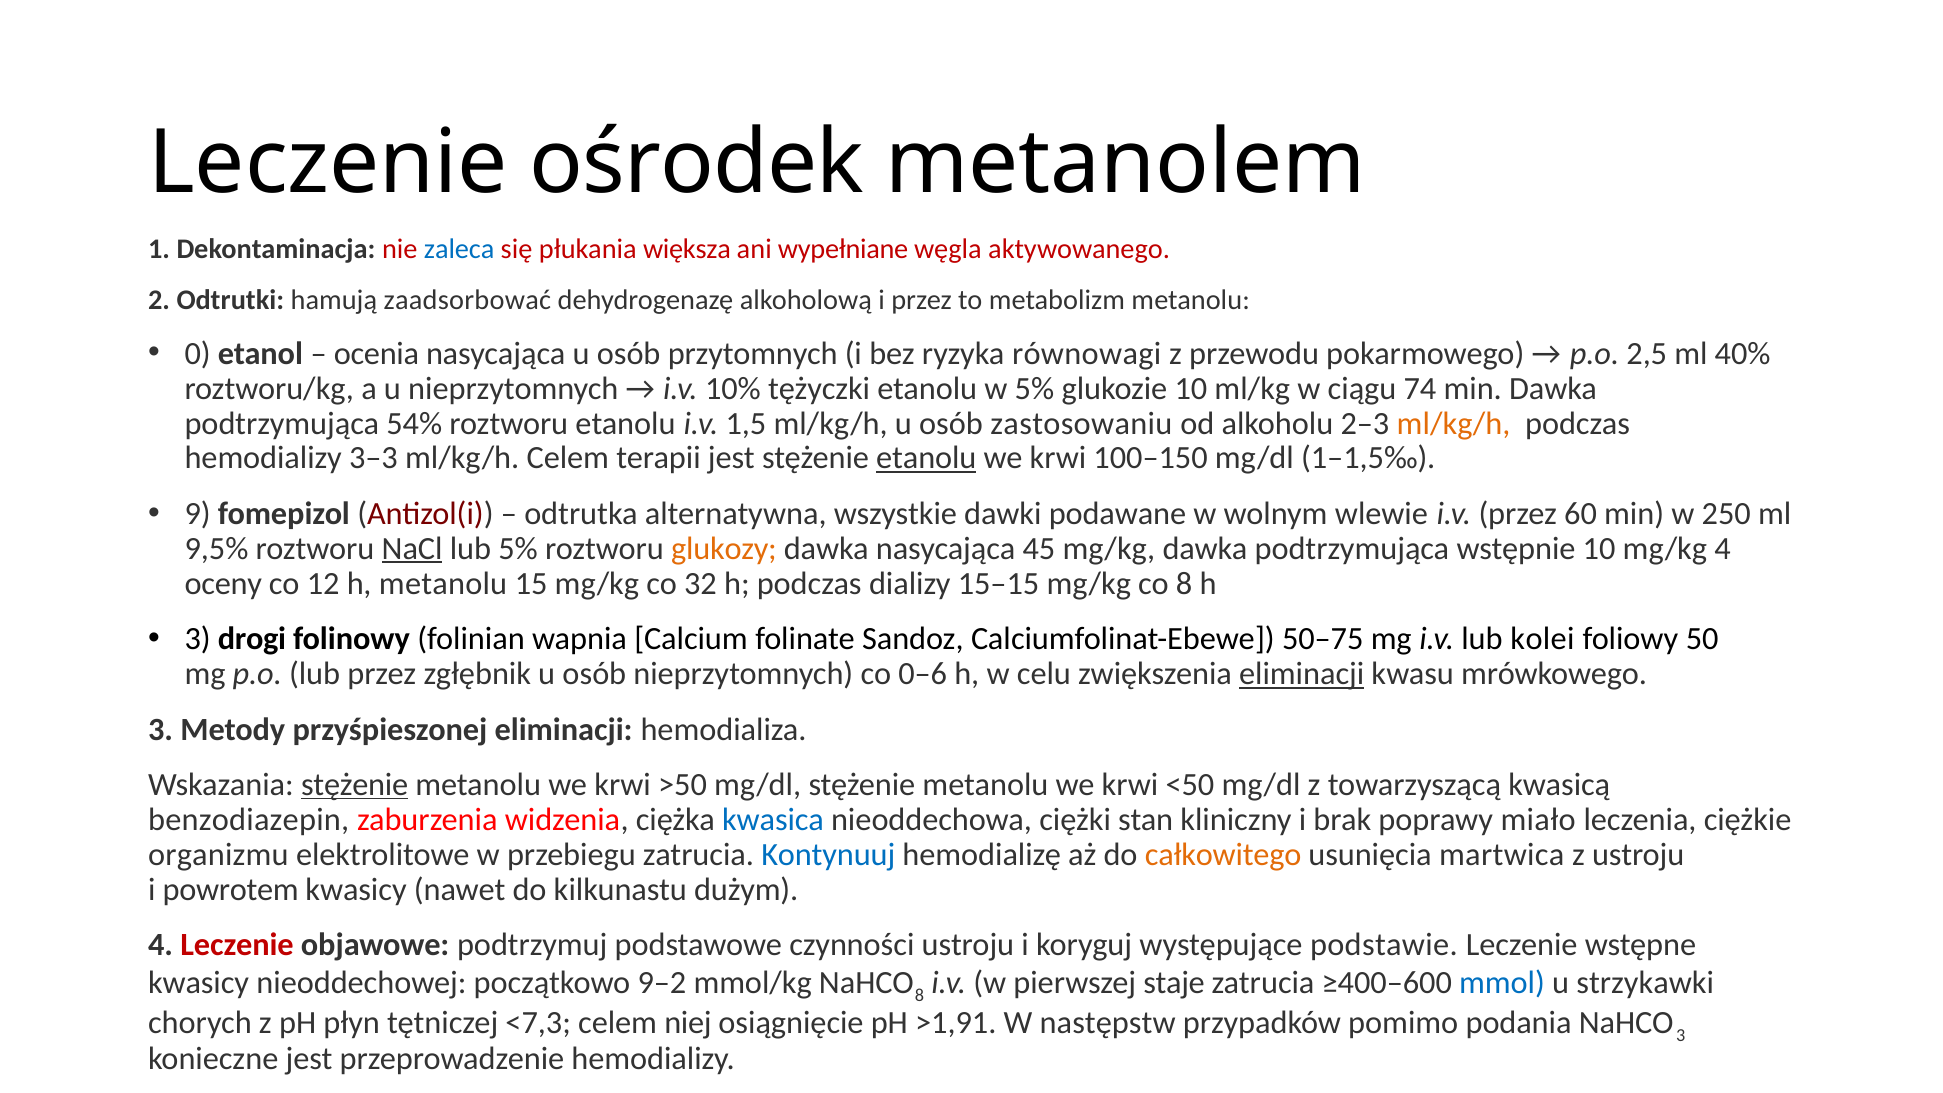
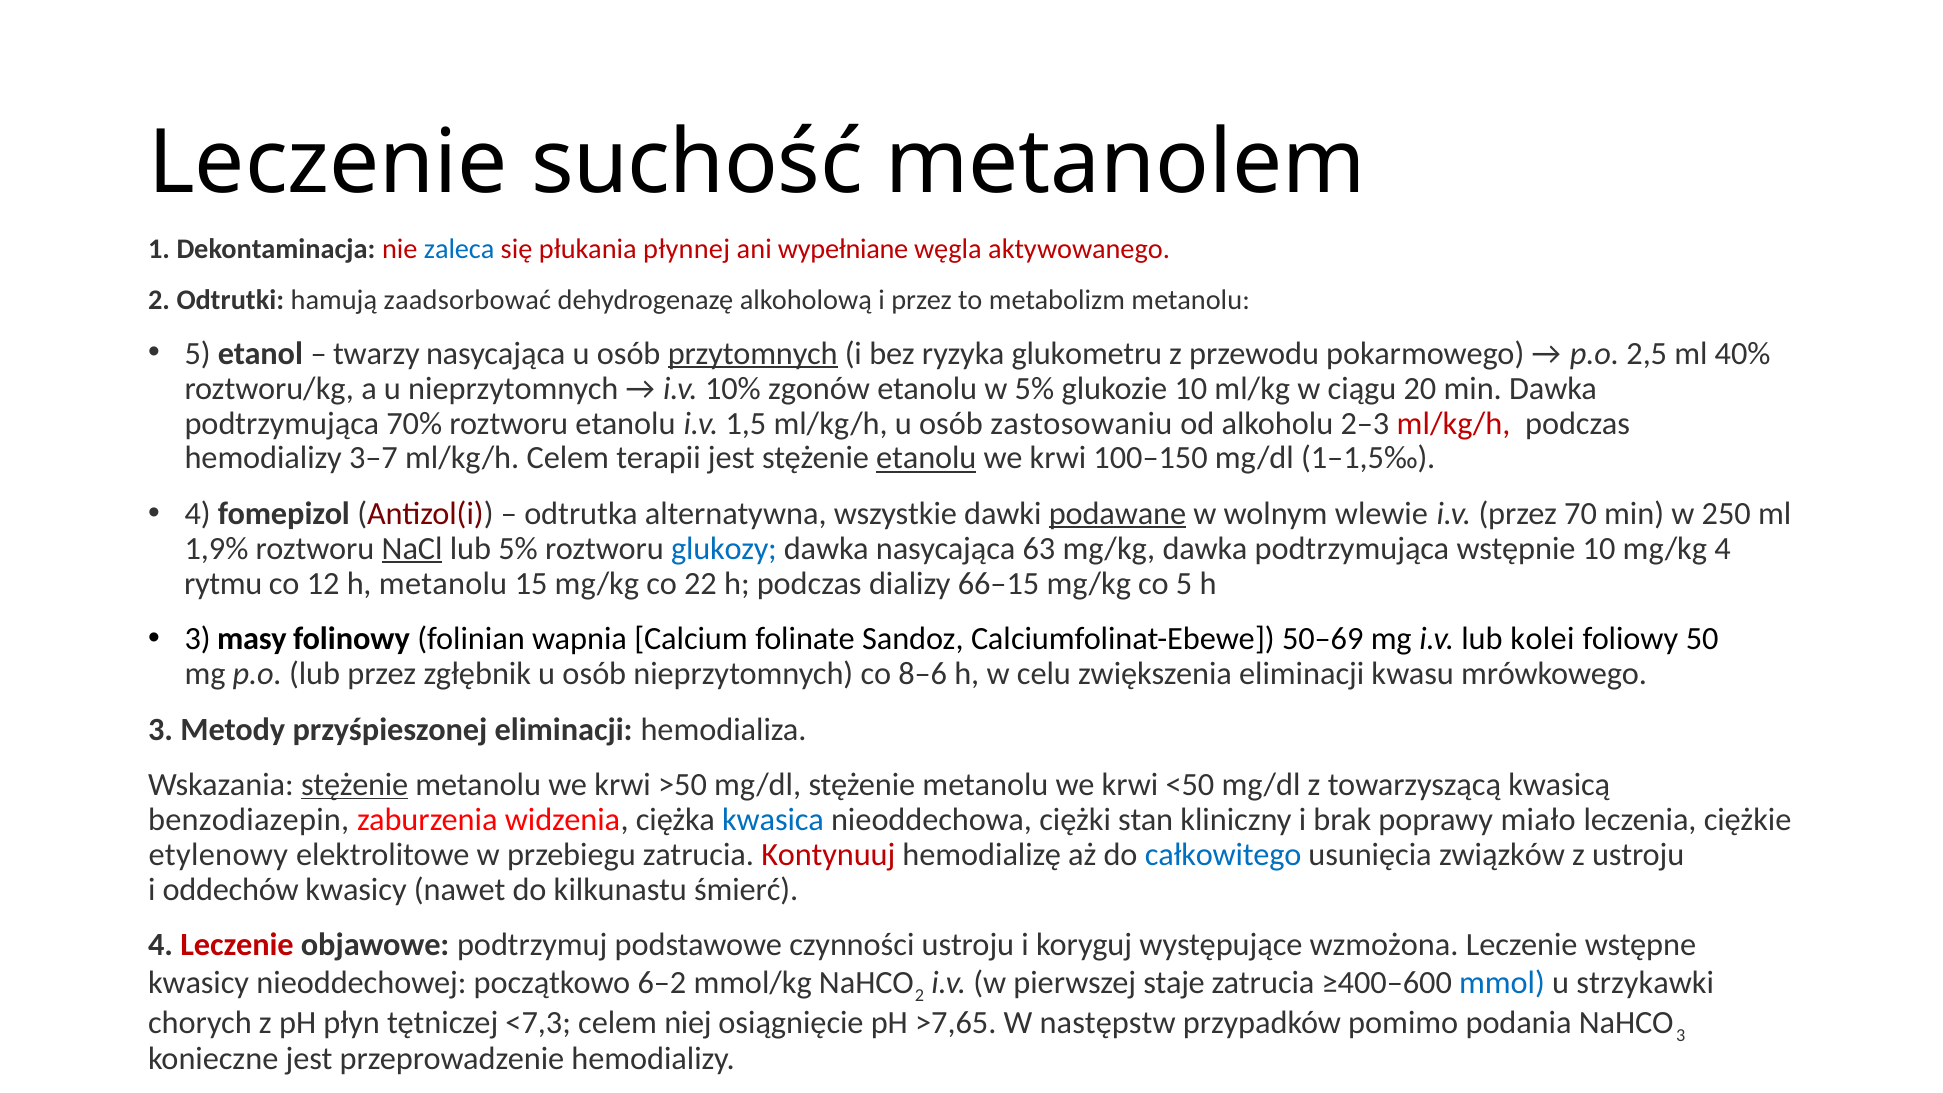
ośrodek: ośrodek -> suchość (697, 163)
większa: większa -> płynnej (687, 249)
0: 0 -> 5 (198, 353)
ocenia: ocenia -> twarzy (376, 353)
przytomnych underline: none -> present (753, 353)
równowagi: równowagi -> glukometru (1087, 353)
tężyczki: tężyczki -> zgonów (819, 388)
74: 74 -> 20 (1420, 388)
54%: 54% -> 70% (414, 423)
ml/kg/h colour: orange -> red (1454, 423)
3–3: 3–3 -> 3–7 (374, 458)
9: 9 -> 4 (198, 513)
podawane underline: none -> present (1117, 513)
60: 60 -> 70 (1581, 513)
9,5%: 9,5% -> 1,9% (216, 548)
glukozy colour: orange -> blue (724, 548)
45: 45 -> 63 (1039, 548)
oceny: oceny -> rytmu (223, 583)
32: 32 -> 22 (700, 583)
15–15: 15–15 -> 66–15 (999, 583)
co 8: 8 -> 5 (1184, 583)
drogi: drogi -> masy (252, 639)
50–75: 50–75 -> 50–69 (1323, 639)
0–6: 0–6 -> 8–6 (923, 674)
eliminacji underline: present -> none (1302, 674)
organizmu: organizmu -> etylenowy (218, 854)
Kontynuuj colour: blue -> red (828, 854)
całkowitego colour: orange -> blue (1223, 854)
martwica: martwica -> związków (1502, 854)
powrotem: powrotem -> oddechów (231, 889)
dużym: dużym -> śmierć (746, 889)
podstawie: podstawie -> wzmożona (1384, 945)
9–2: 9–2 -> 6–2 (662, 983)
8: 8 -> 2 (920, 996)
>1,91: >1,91 -> >7,65 (956, 1023)
